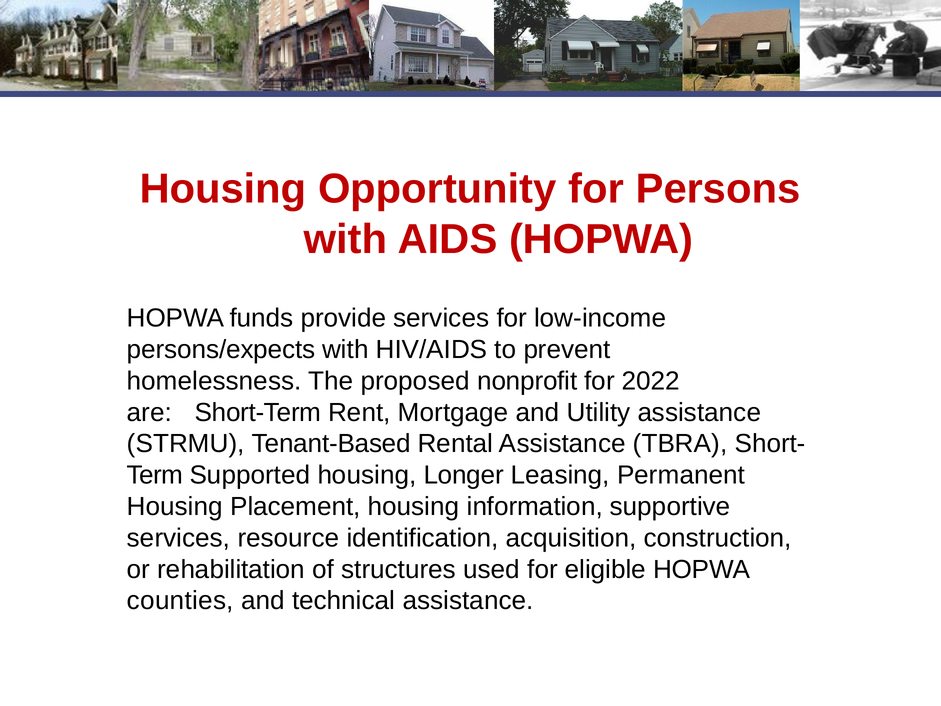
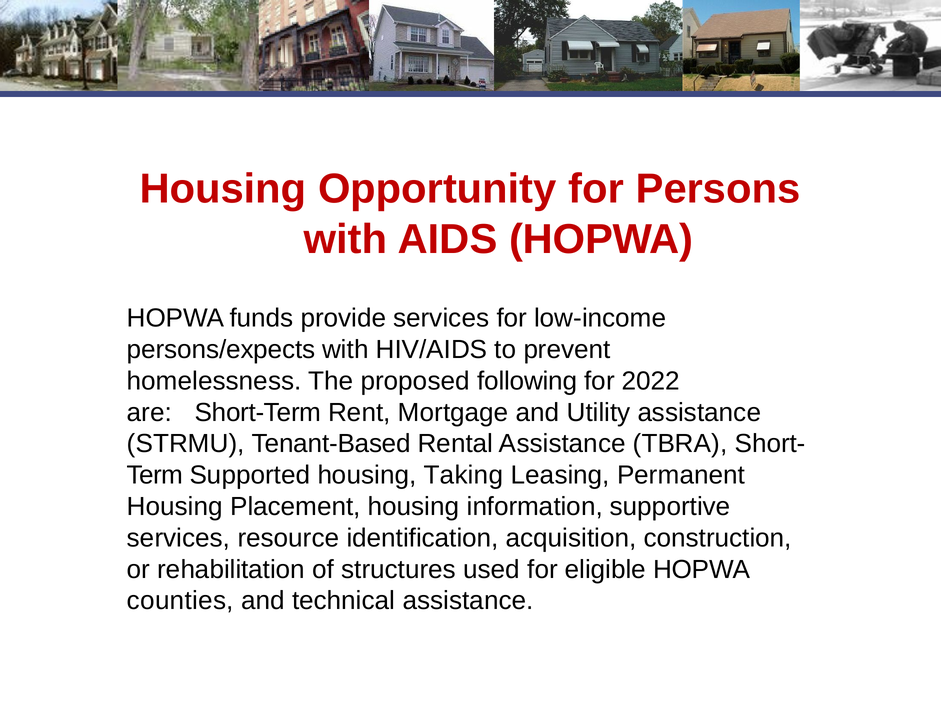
nonprofit: nonprofit -> following (527, 381)
Longer: Longer -> Taking (463, 475)
